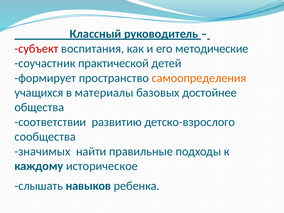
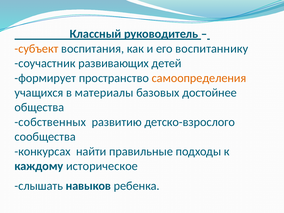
субъект colour: red -> orange (36, 49)
методические: методические -> воспитаннику (212, 49)
практической: практической -> развивающих (114, 63)
соответствии: соответствии -> собственных (50, 122)
значимых: значимых -> конкурсах (43, 151)
